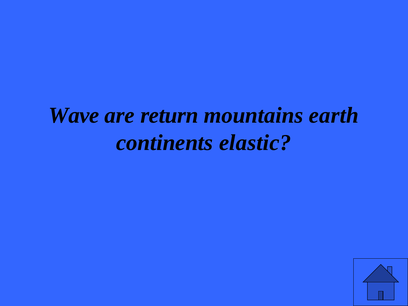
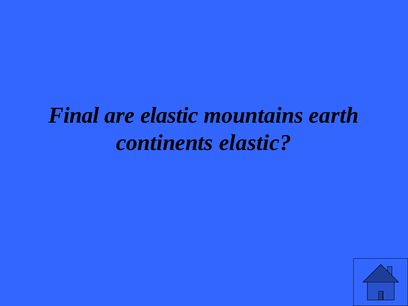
Wave: Wave -> Final (74, 115)
are return: return -> elastic (169, 115)
